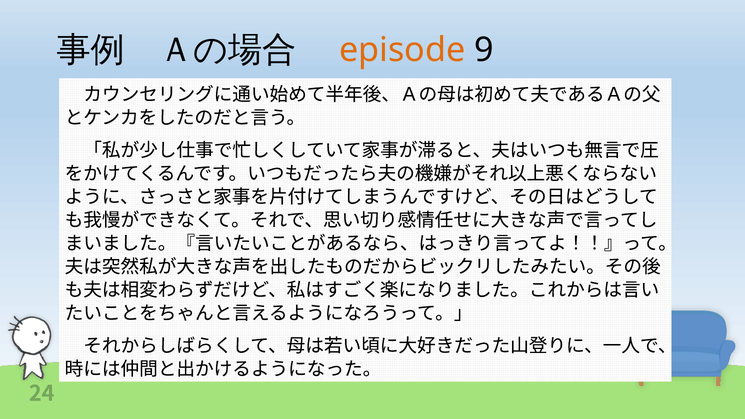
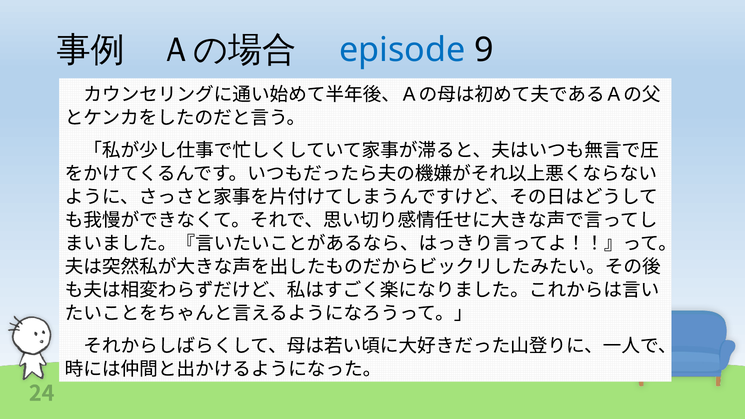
episode colour: orange -> blue (402, 50)
